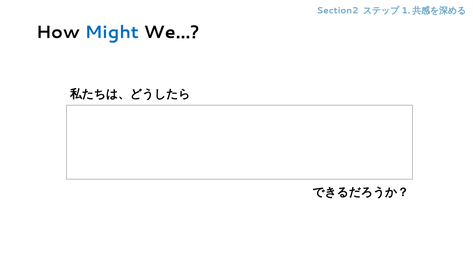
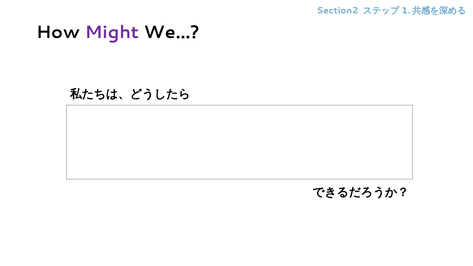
Might colour: blue -> purple (112, 32)
